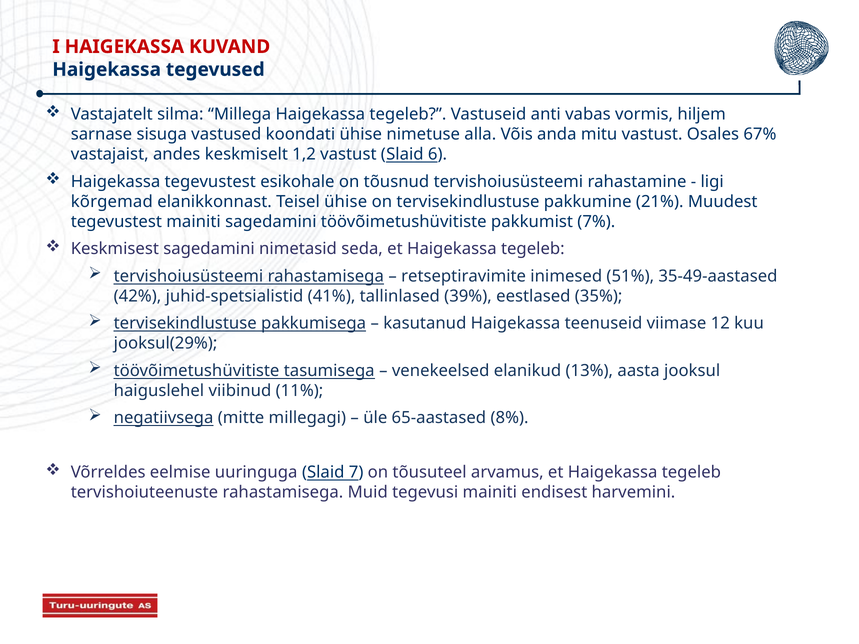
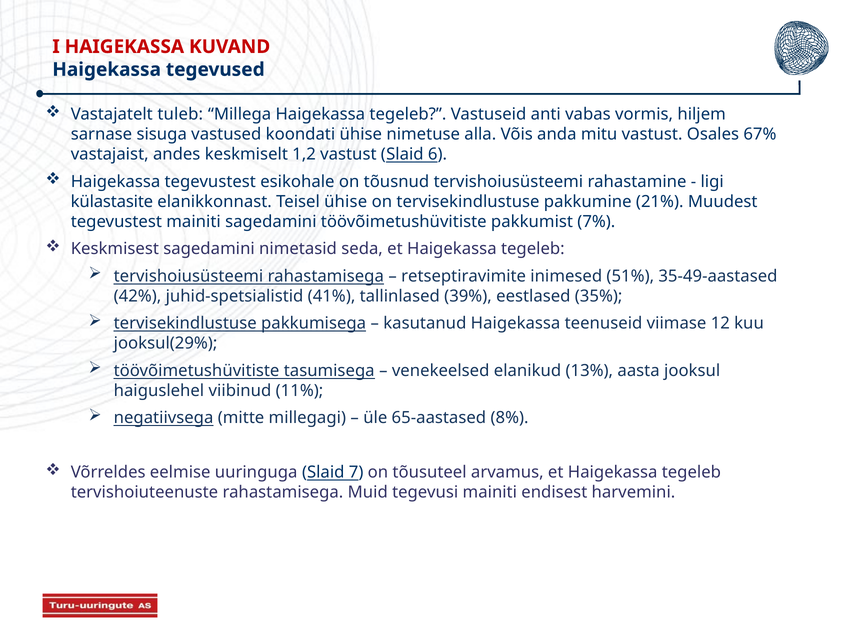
silma: silma -> tuleb (180, 114)
kõrgemad: kõrgemad -> külastasite (112, 202)
